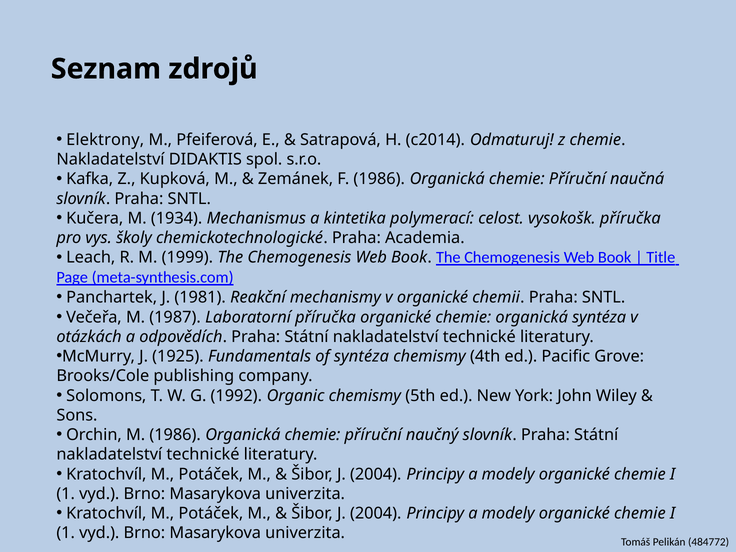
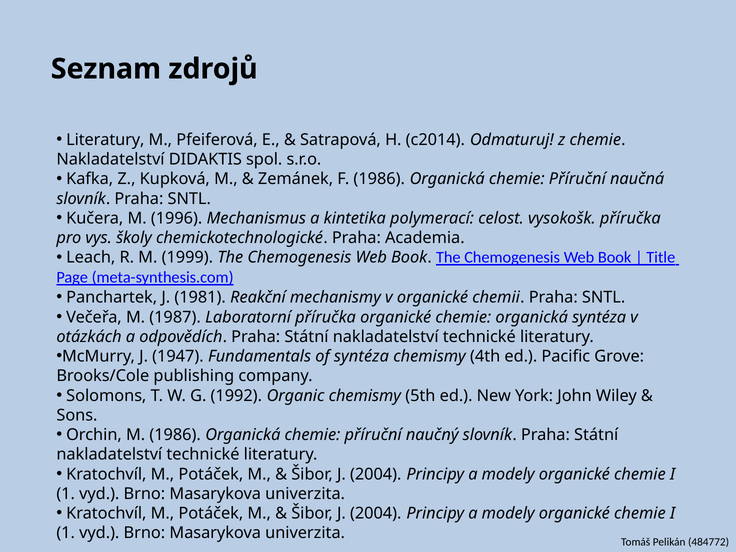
Elektrony: Elektrony -> Literatury (105, 140)
1934: 1934 -> 1996 (177, 218)
1925: 1925 -> 1947 (178, 356)
